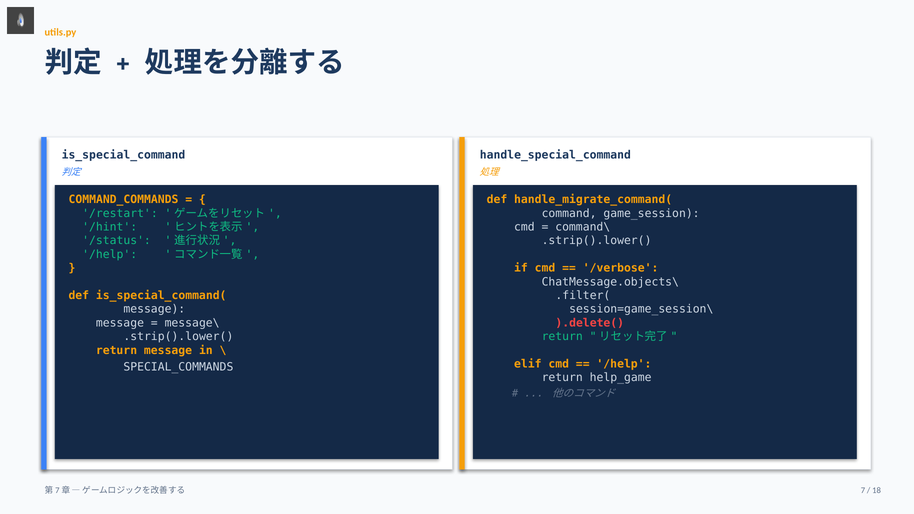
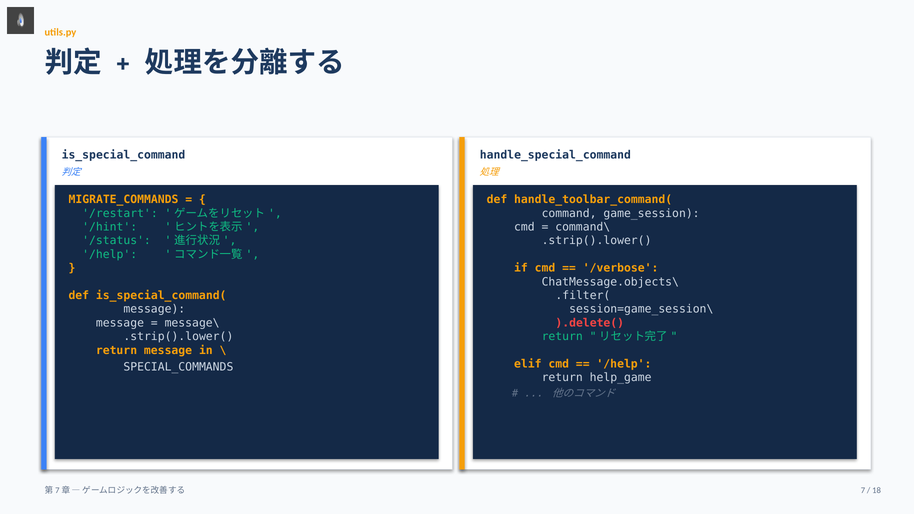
COMMAND_COMMANDS: COMMAND_COMMANDS -> MIGRATE_COMMANDS (123, 200)
handle_migrate_command(: handle_migrate_command( -> handle_toolbar_command( (593, 200)
